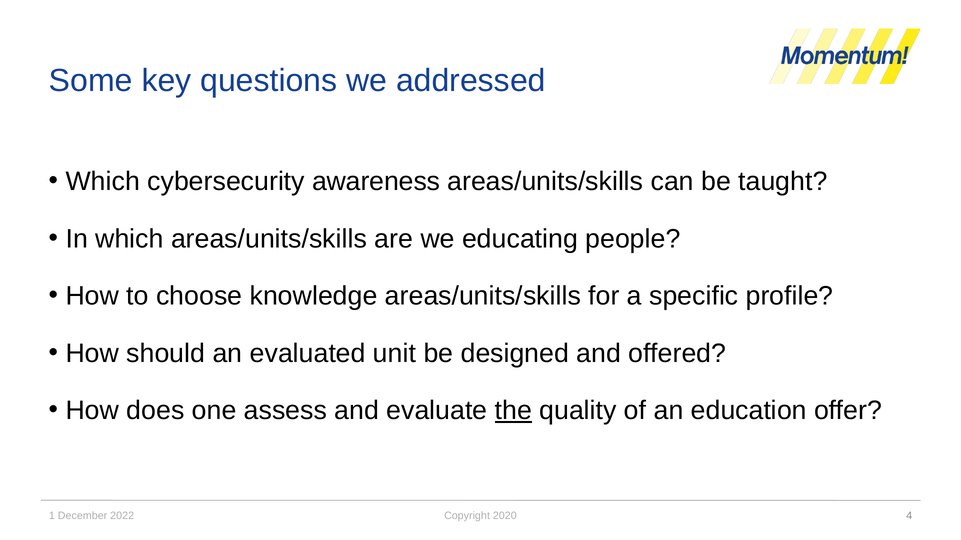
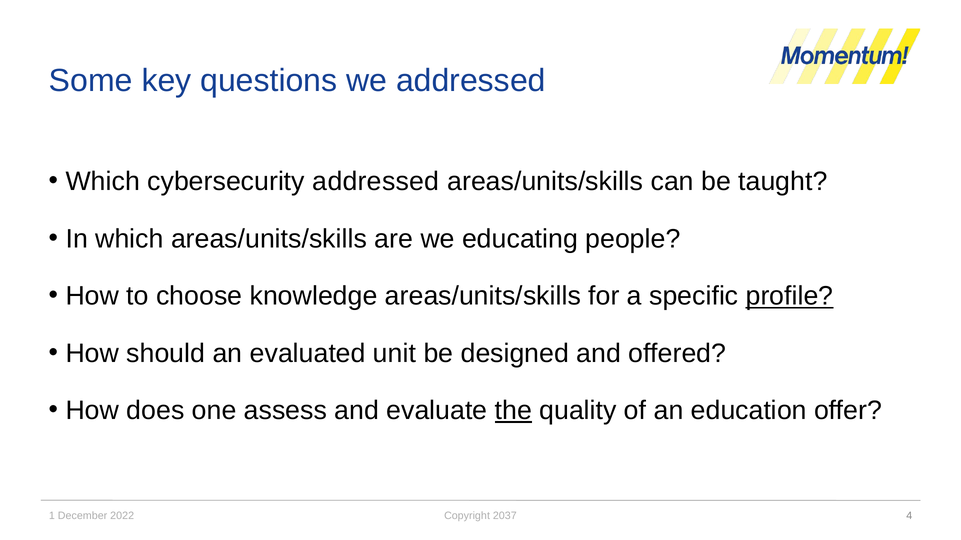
cybersecurity awareness: awareness -> addressed (376, 182)
profile underline: none -> present (790, 296)
2020: 2020 -> 2037 (505, 516)
